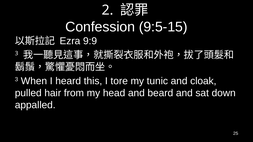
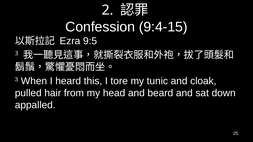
9:5-15: 9:5-15 -> 9:4-15 (163, 27)
9:9: 9:9 -> 9:5 (90, 41)
